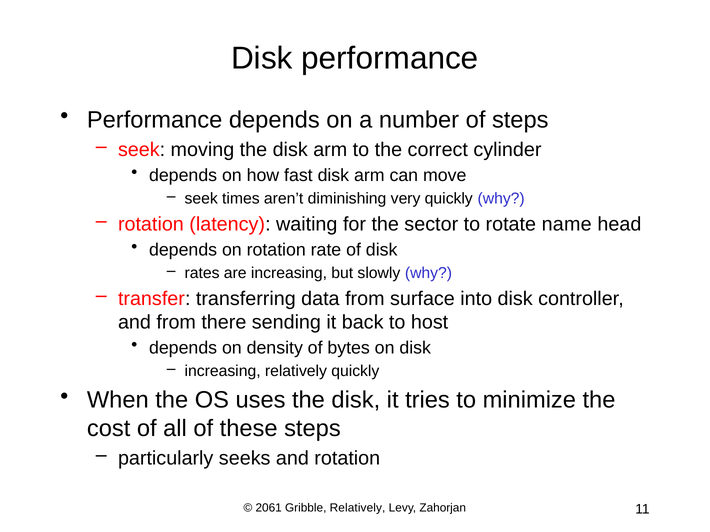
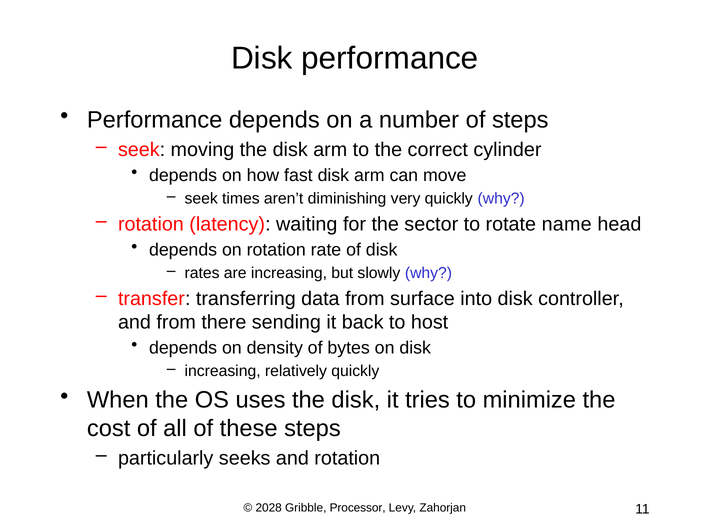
2061: 2061 -> 2028 (269, 508)
Gribble Relatively: Relatively -> Processor (358, 508)
